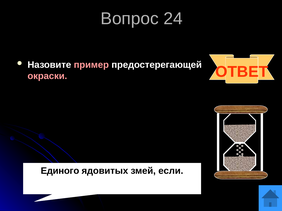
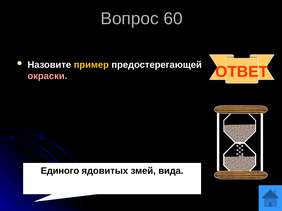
24: 24 -> 60 (173, 19)
пример colour: pink -> yellow (91, 65)
если: если -> вида (171, 171)
